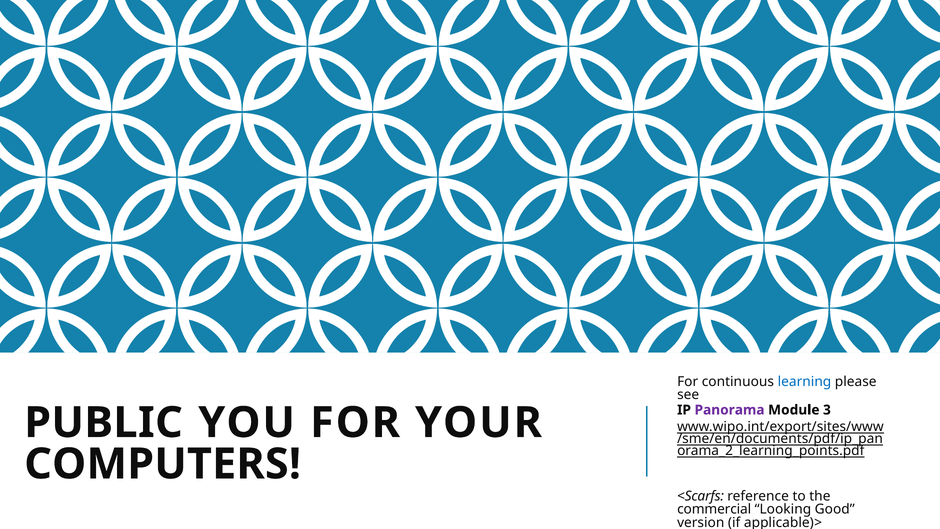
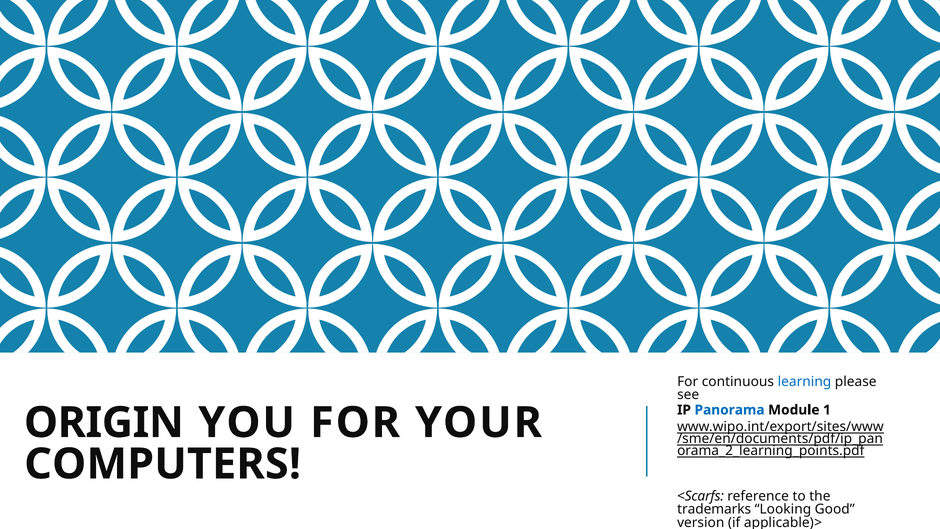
Panorama colour: purple -> blue (730, 410)
3: 3 -> 1 (827, 410)
PUBLIC: PUBLIC -> ORIGIN (104, 423)
commercial: commercial -> trademarks (714, 509)
